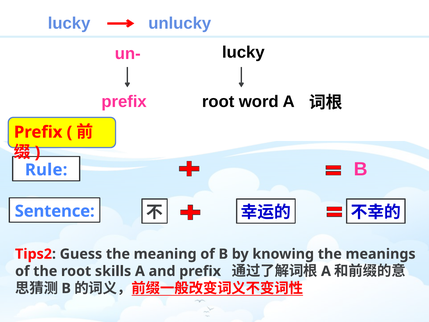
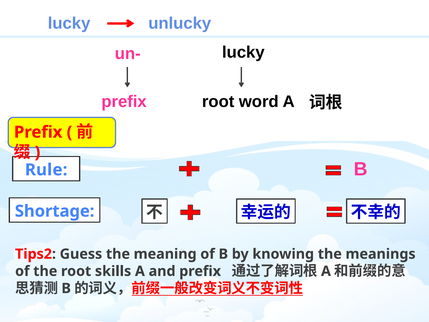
Sentence: Sentence -> Shortage (55, 211)
